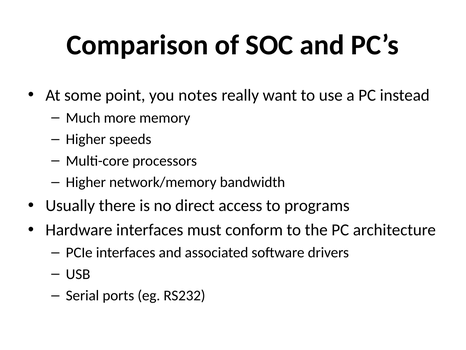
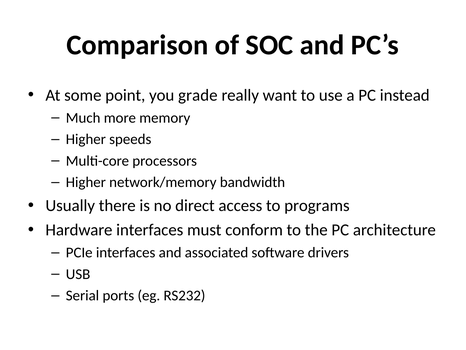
notes: notes -> grade (198, 95)
